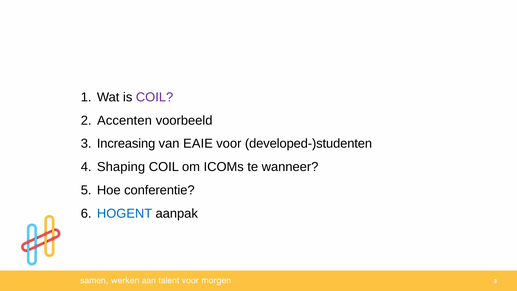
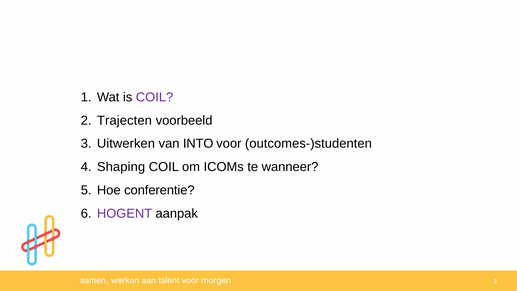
Accenten: Accenten -> Trajecten (124, 120)
Increasing: Increasing -> Uitwerken (126, 144)
EAIE: EAIE -> INTO (198, 144)
developed-)studenten: developed-)studenten -> outcomes-)studenten (308, 144)
HOGENT colour: blue -> purple (125, 213)
